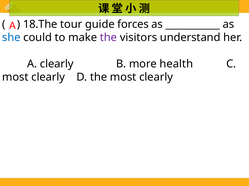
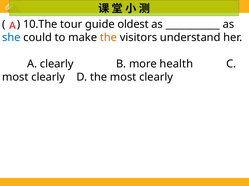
18.The: 18.The -> 10.The (40, 24)
forces: forces -> oldest (133, 24)
the colour: purple -> orange (108, 38)
